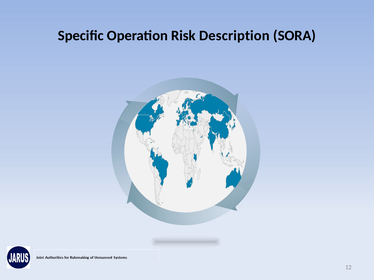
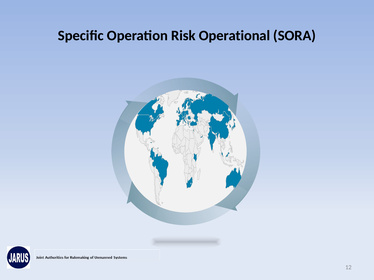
Description: Description -> Operational (235, 36)
